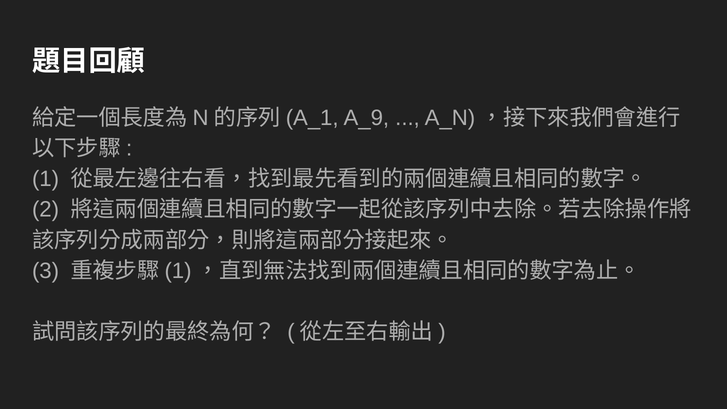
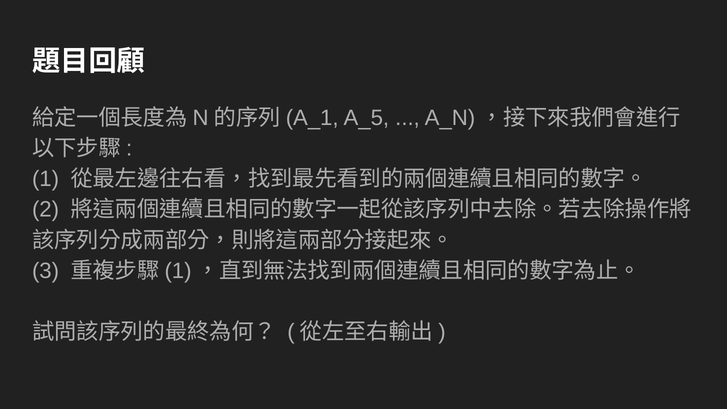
A_9: A_9 -> A_5 (366, 118)
